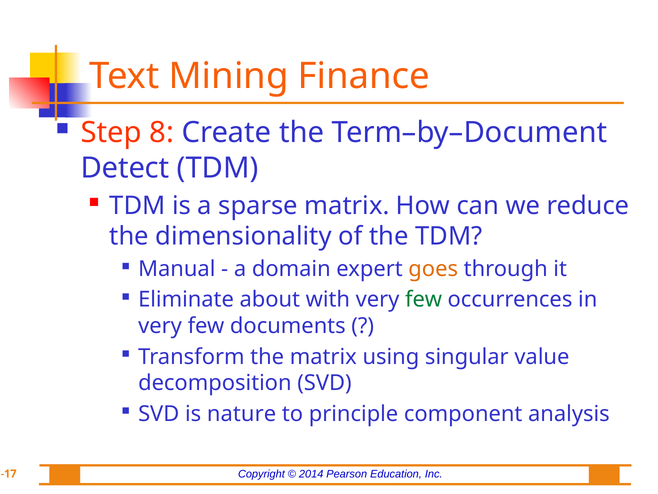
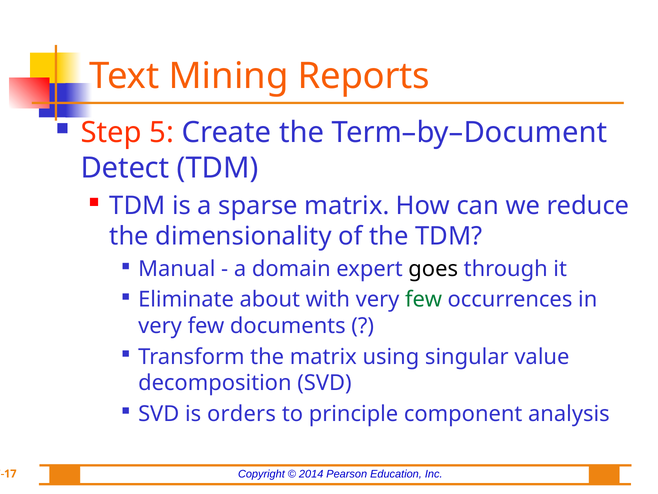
Finance: Finance -> Reports (364, 76)
8: 8 -> 5 (162, 133)
goes colour: orange -> black (433, 269)
nature: nature -> orders (241, 413)
